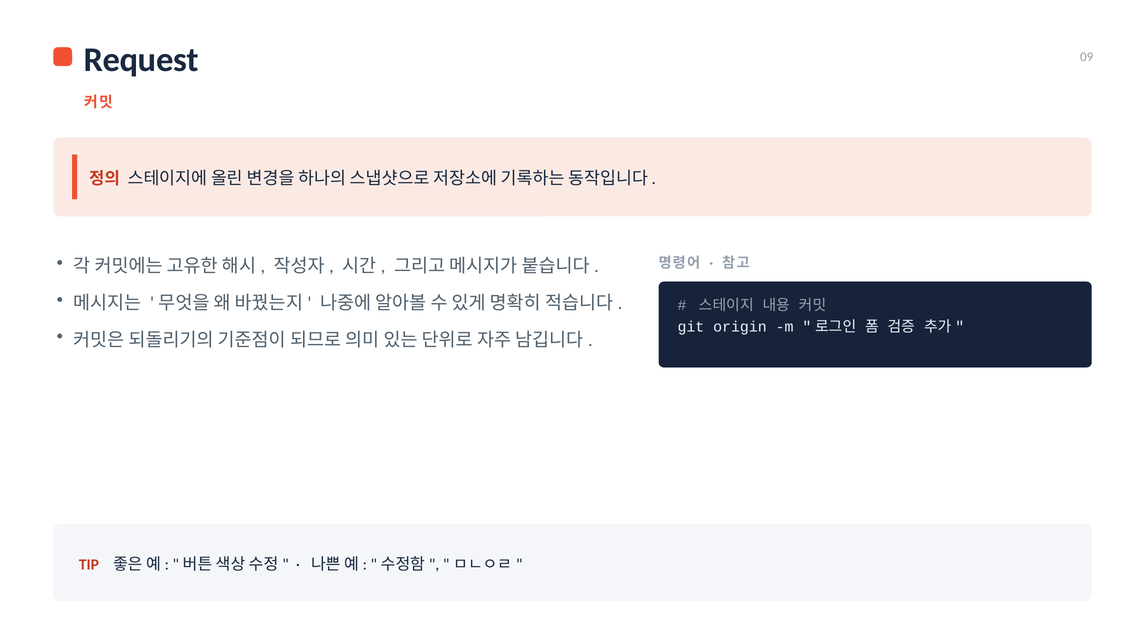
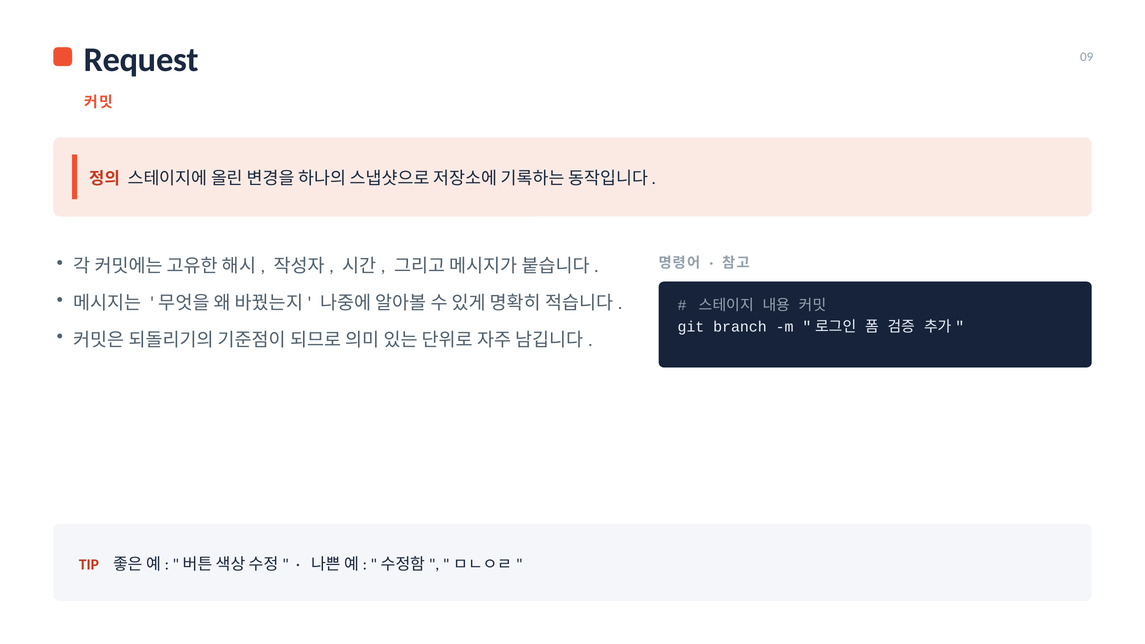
origin: origin -> branch (740, 327)
